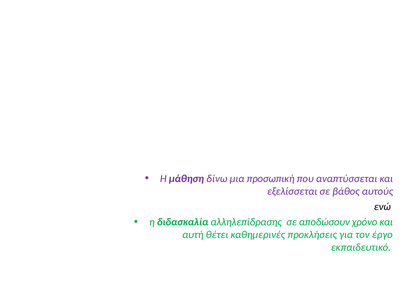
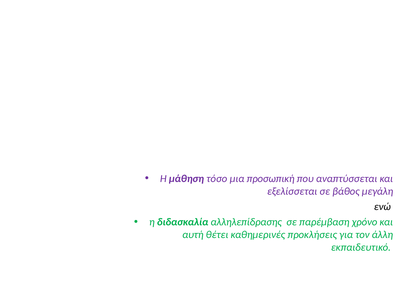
δίνω: δίνω -> τόσο (217, 178)
αυτούς: αυτούς -> μεγάλη (378, 191)
αποδώσουν: αποδώσουν -> παρέμβαση (324, 222)
έργο: έργο -> άλλη (382, 235)
